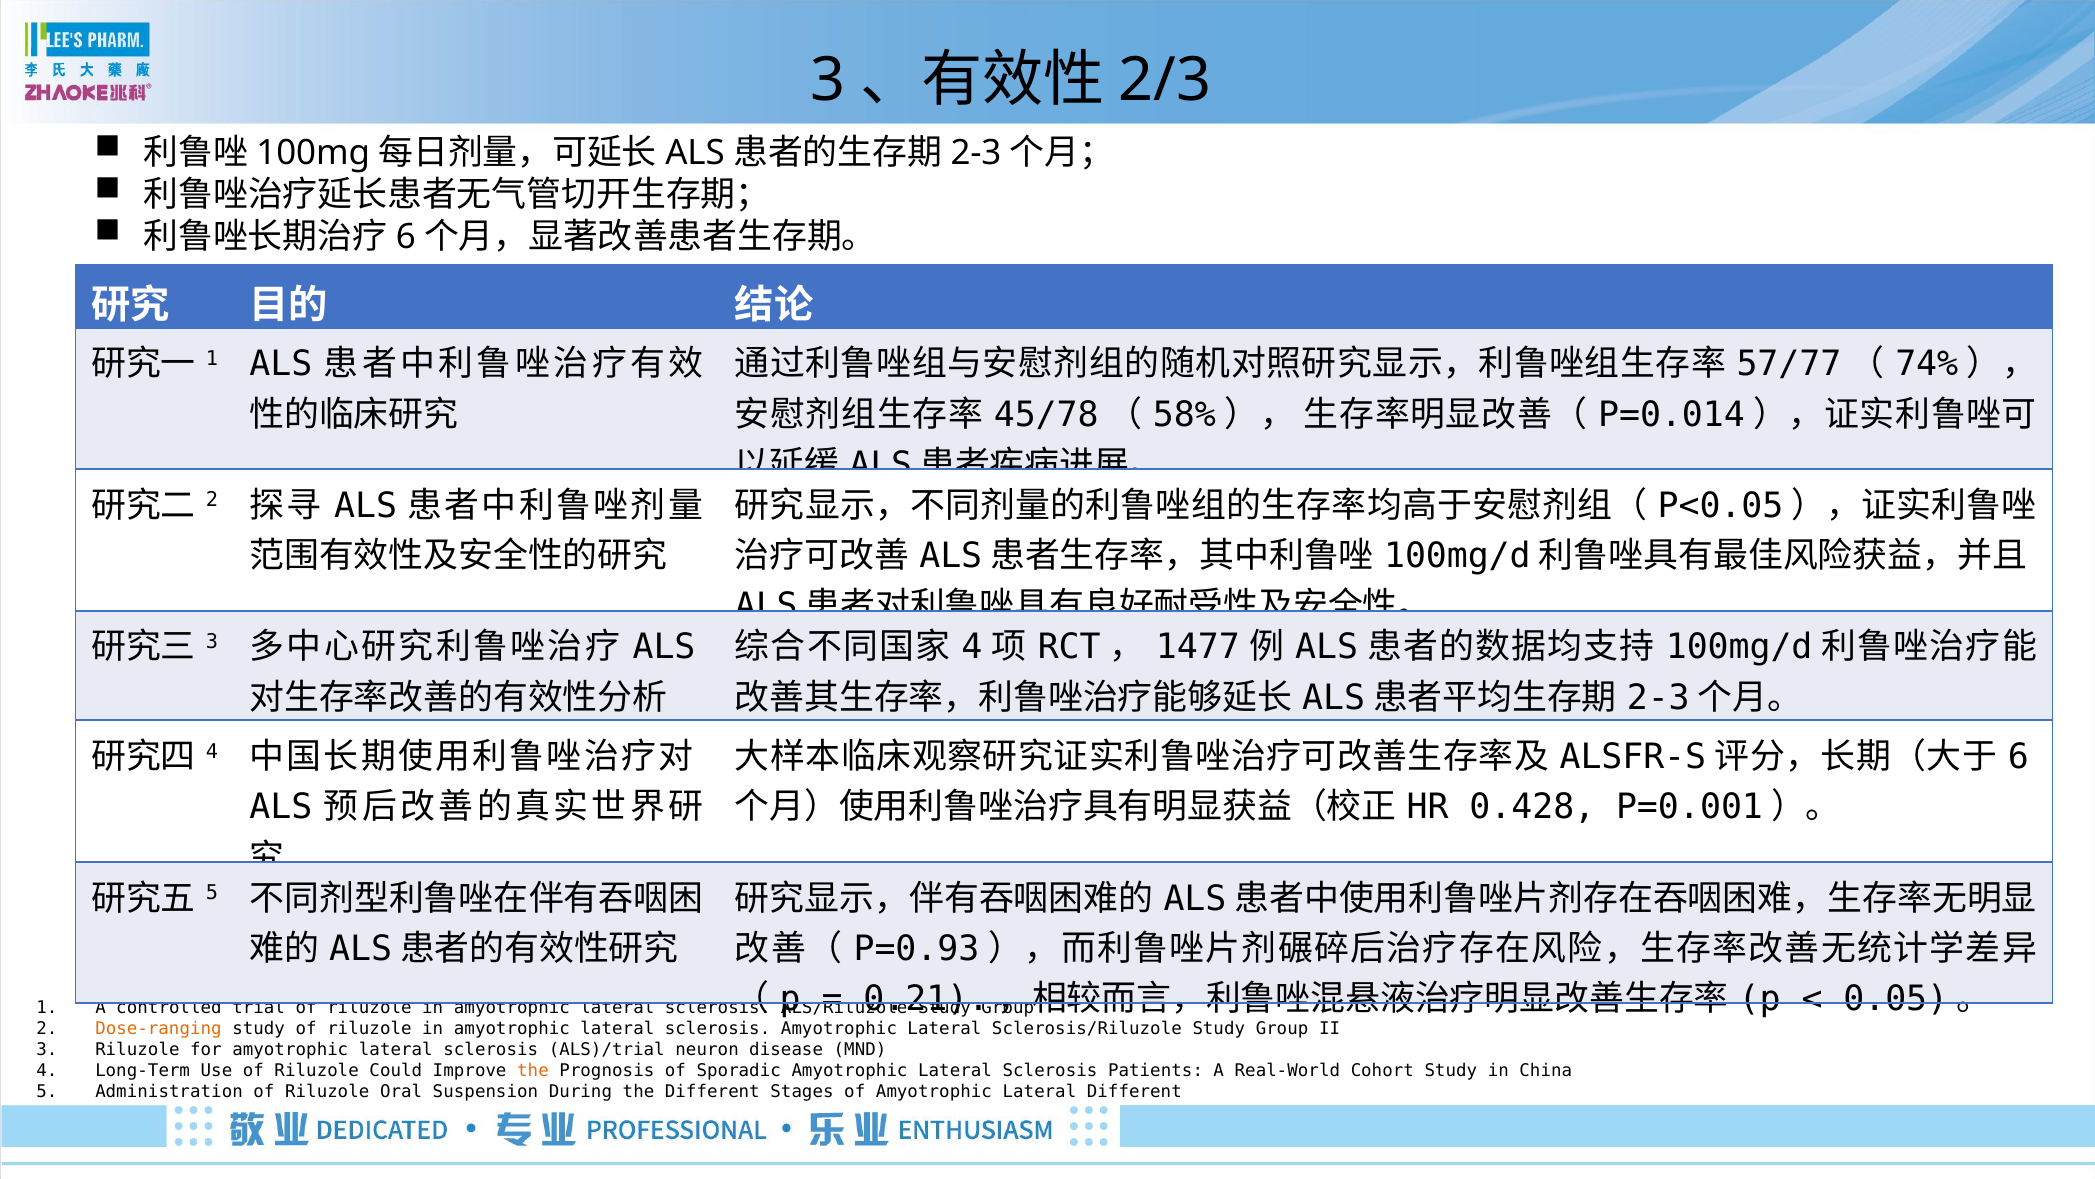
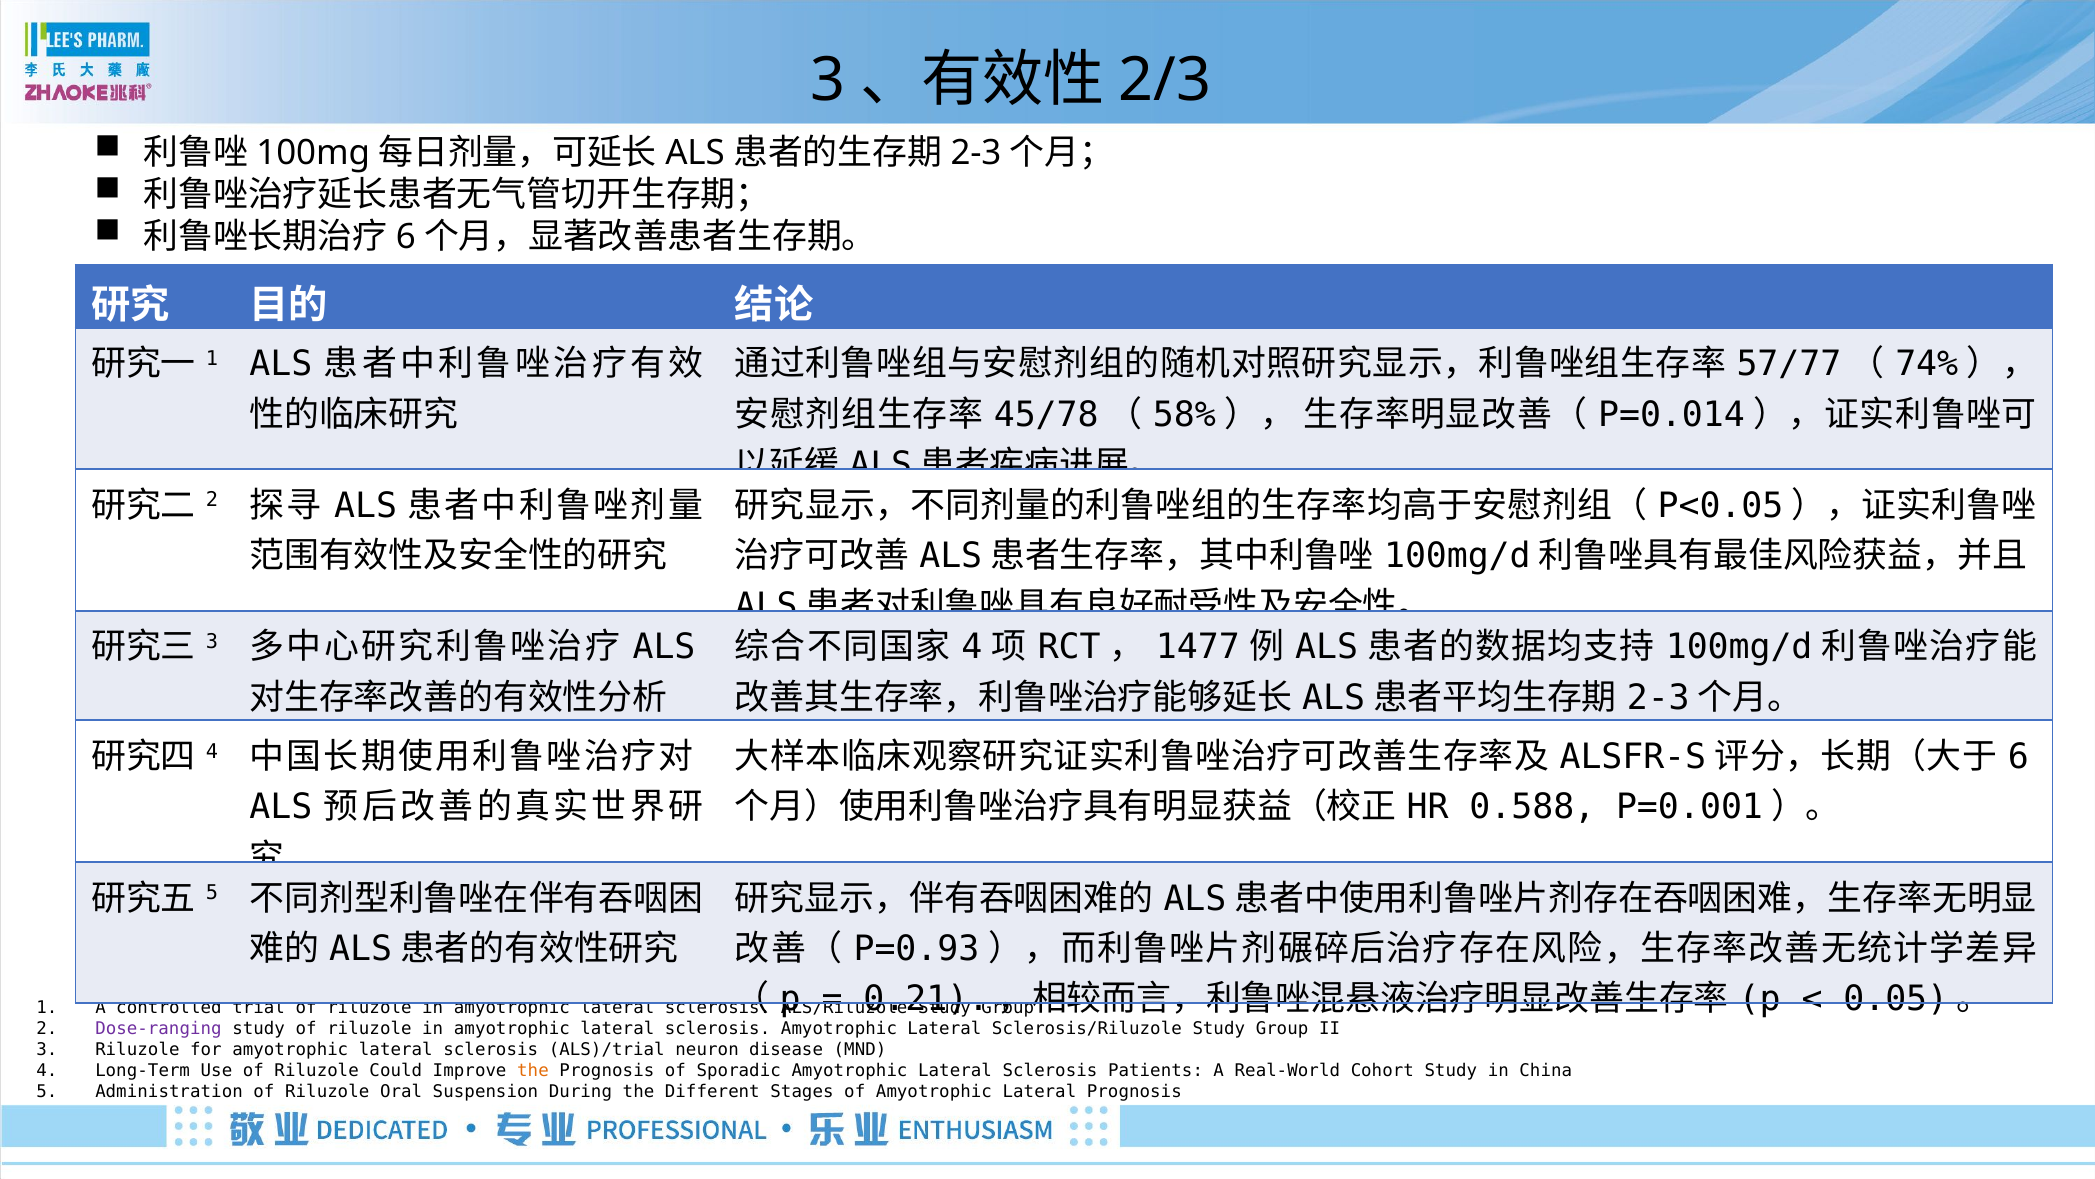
0.428: 0.428 -> 0.588 (1532, 807)
Dose-ranging colour: orange -> purple (158, 1028)
Lateral Different: Different -> Prognosis (1134, 1091)
